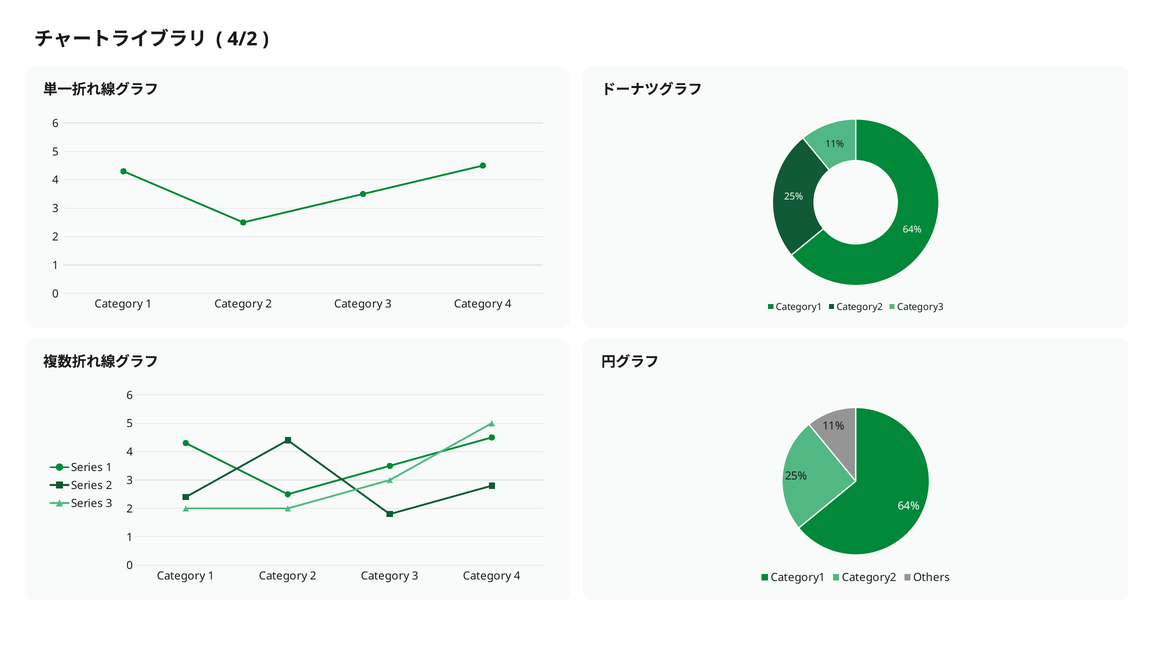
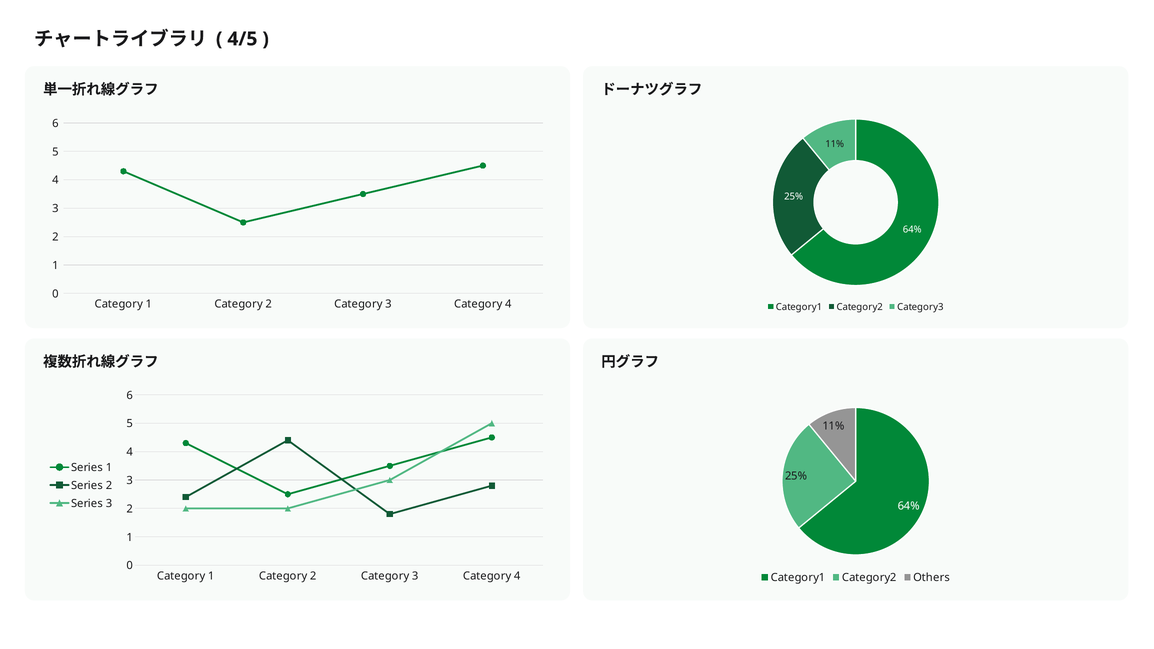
4/2: 4/2 -> 4/5 (242, 39)
